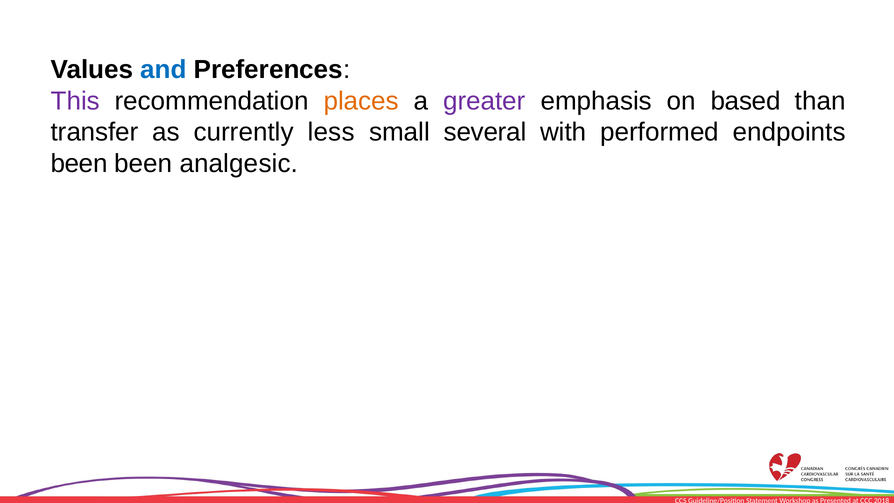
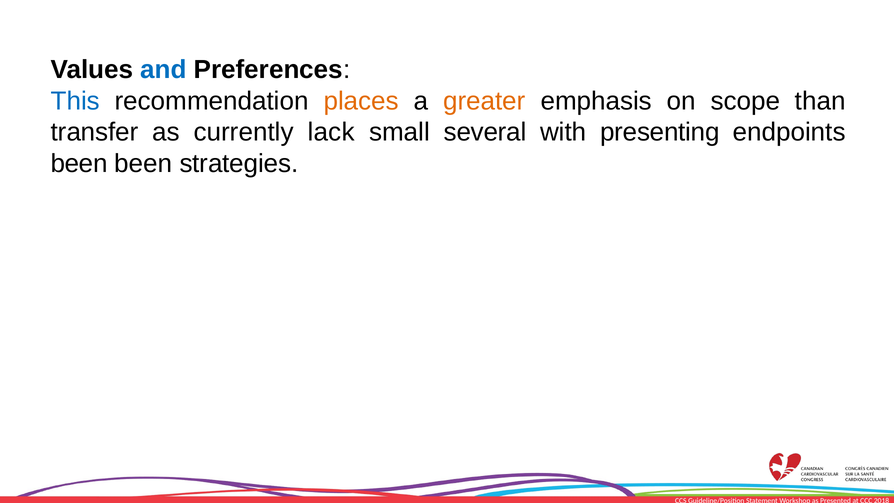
This colour: purple -> blue (75, 101)
greater colour: purple -> orange (484, 101)
based: based -> scope (745, 101)
less: less -> lack (331, 132)
performed: performed -> presenting (660, 132)
analgesic: analgesic -> strategies (239, 164)
